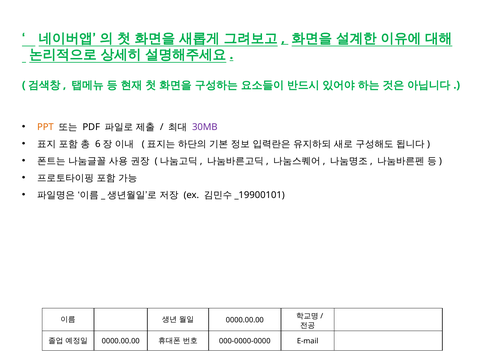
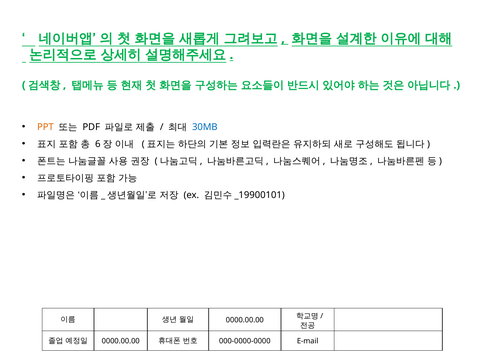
30MB colour: purple -> blue (205, 127)
